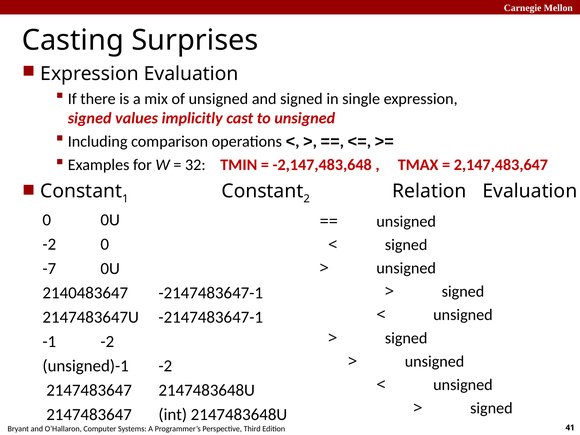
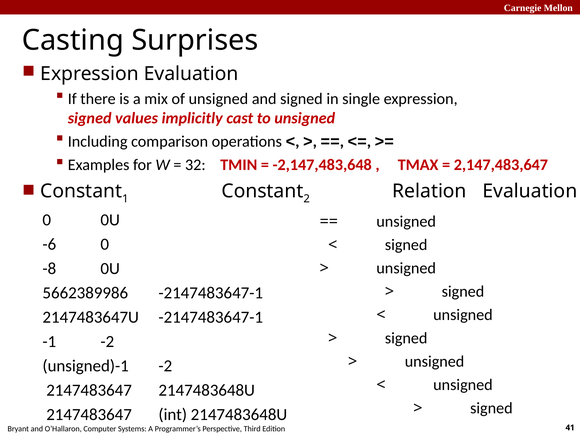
-2: -2 -> -6 (49, 244)
-7: -7 -> -8 (49, 269)
2140483647: 2140483647 -> 5662389986 (85, 293)
